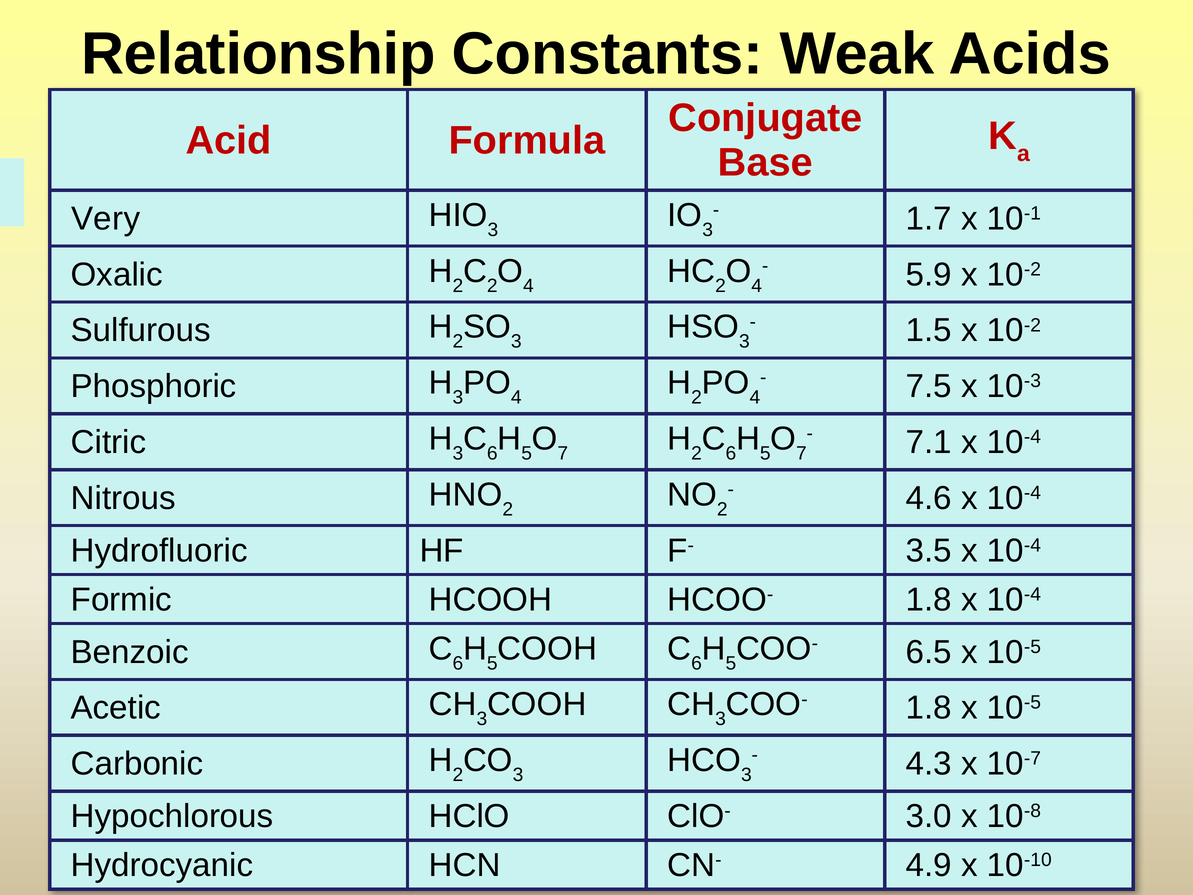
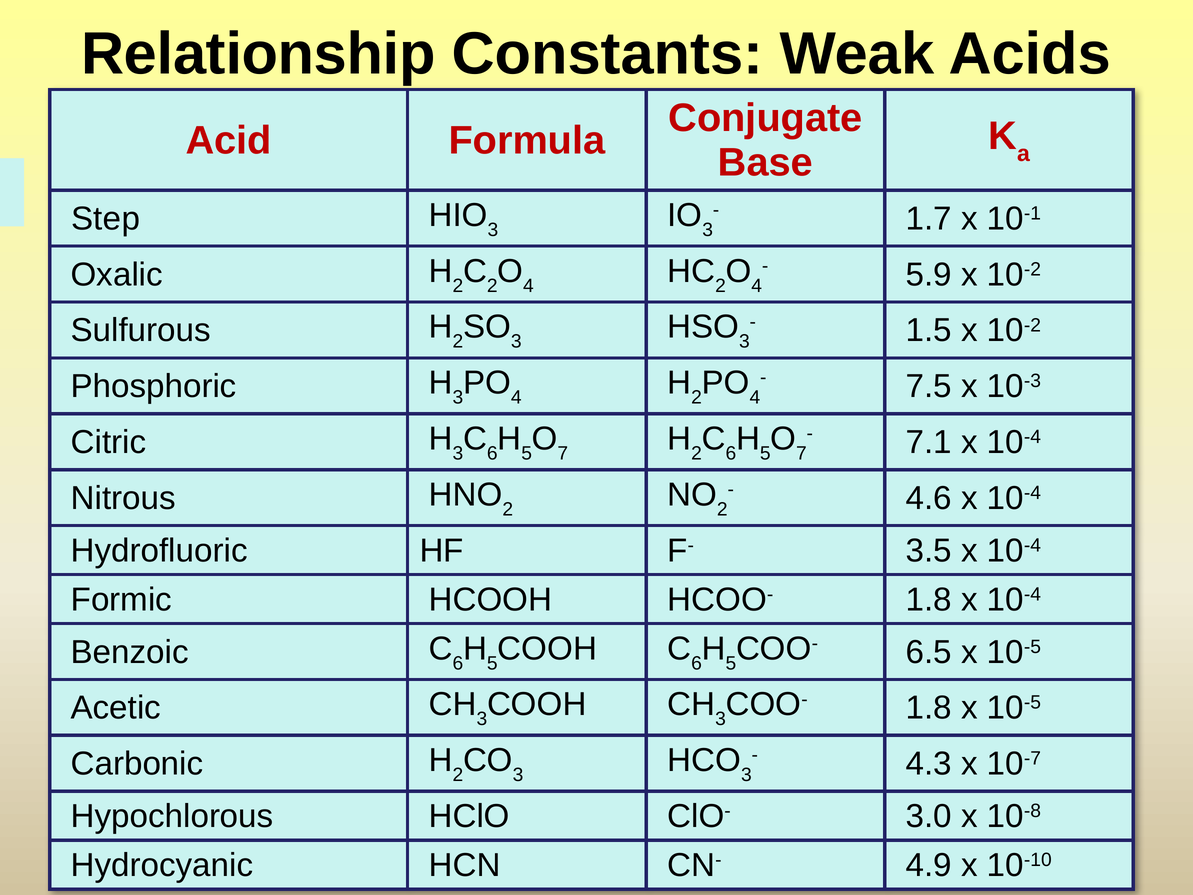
Very: Very -> Step (106, 219)
